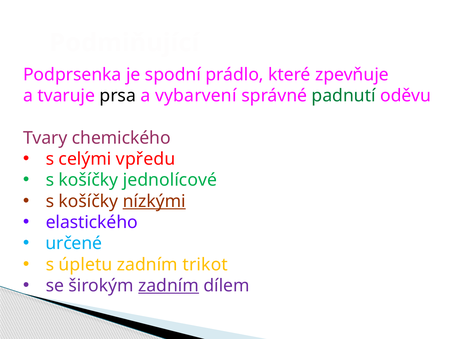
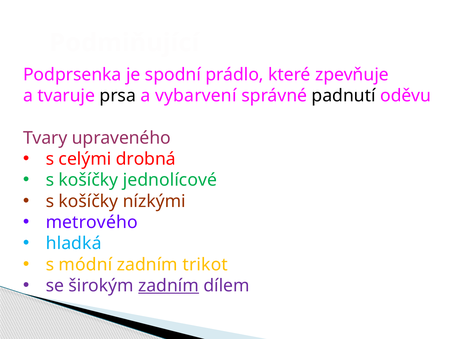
padnutí colour: green -> black (344, 96)
chemického: chemického -> upraveného (121, 138)
vpředu: vpředu -> drobná (146, 159)
nízkými underline: present -> none (154, 201)
elastického: elastického -> metrového (92, 222)
určené: určené -> hladká (74, 243)
úpletu: úpletu -> módní (85, 265)
